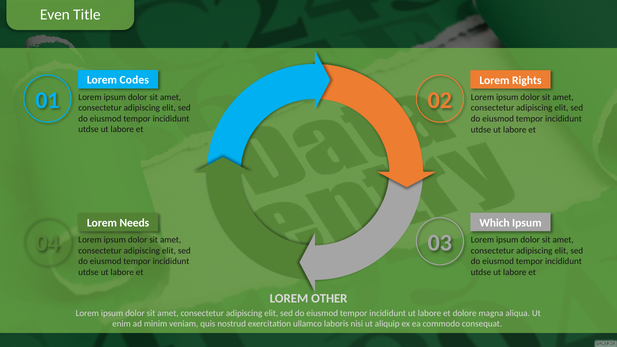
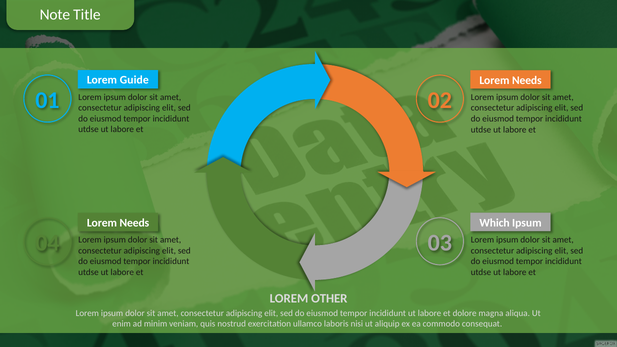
Even: Even -> Note (55, 15)
Codes: Codes -> Guide (134, 80)
Rights: Rights -> Needs (527, 80)
